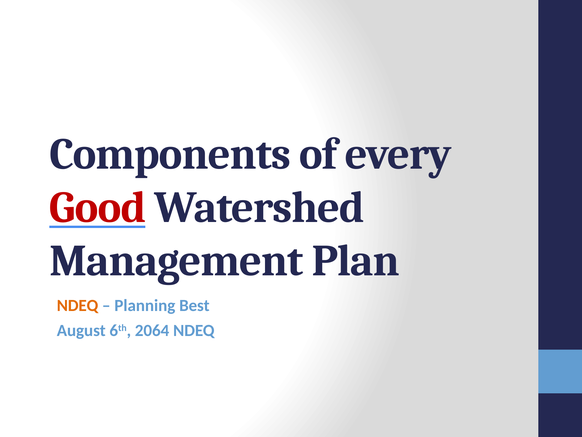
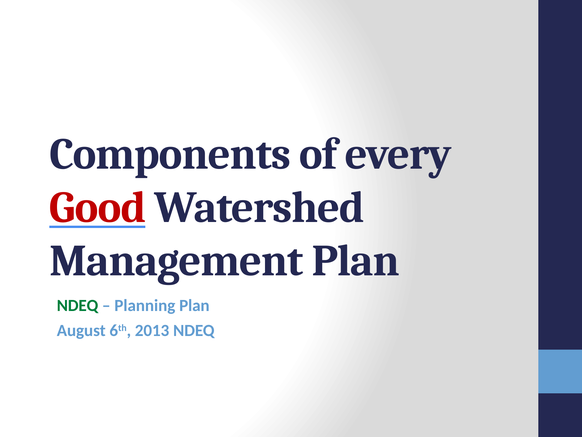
NDEQ colour: orange -> green (78, 305)
Best: Best -> Plan (194, 305)
2064: 2064 -> 2013 (152, 330)
